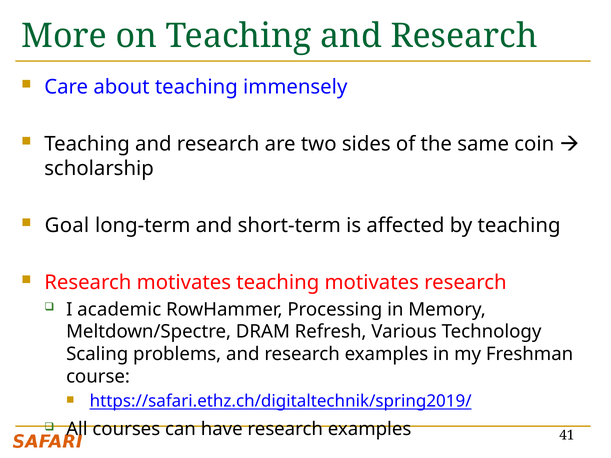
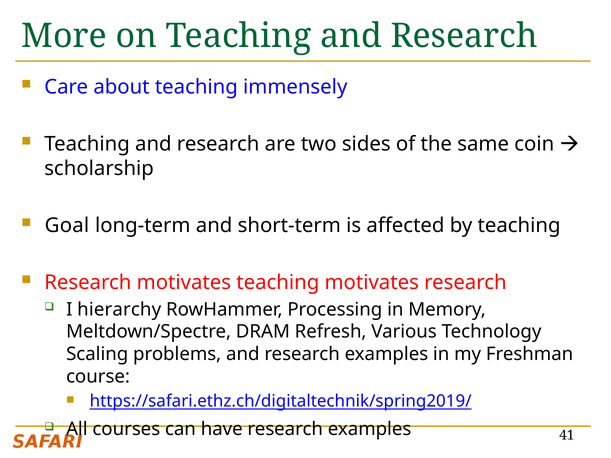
academic: academic -> hierarchy (119, 310)
